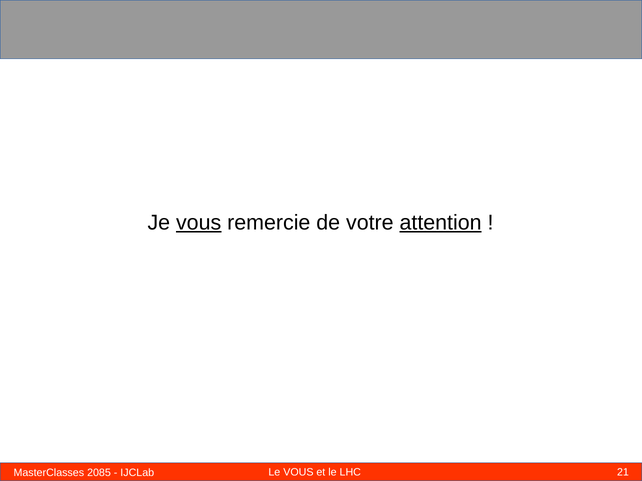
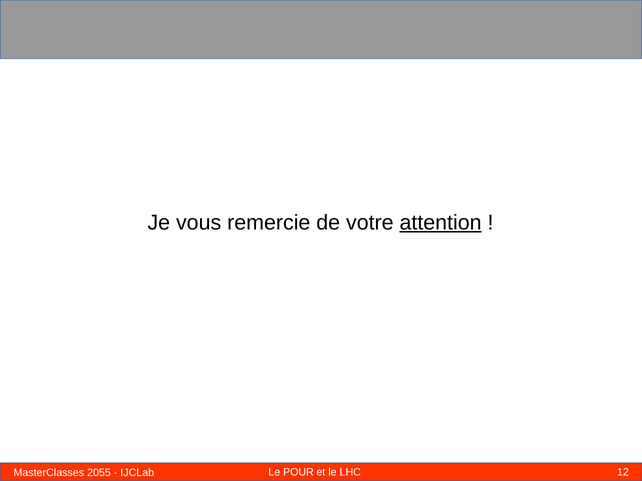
vous underline: present -> none (199, 223)
2085: 2085 -> 2055 (99, 473)
Le VOUS: VOUS -> POUR (298, 473)
21: 21 -> 12 (623, 473)
